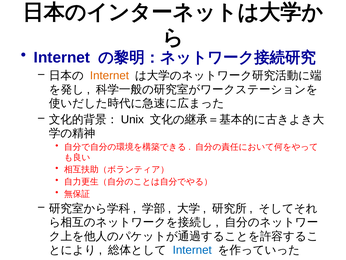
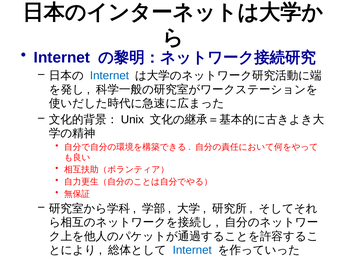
Internet colour: orange -> blue (109, 76)
